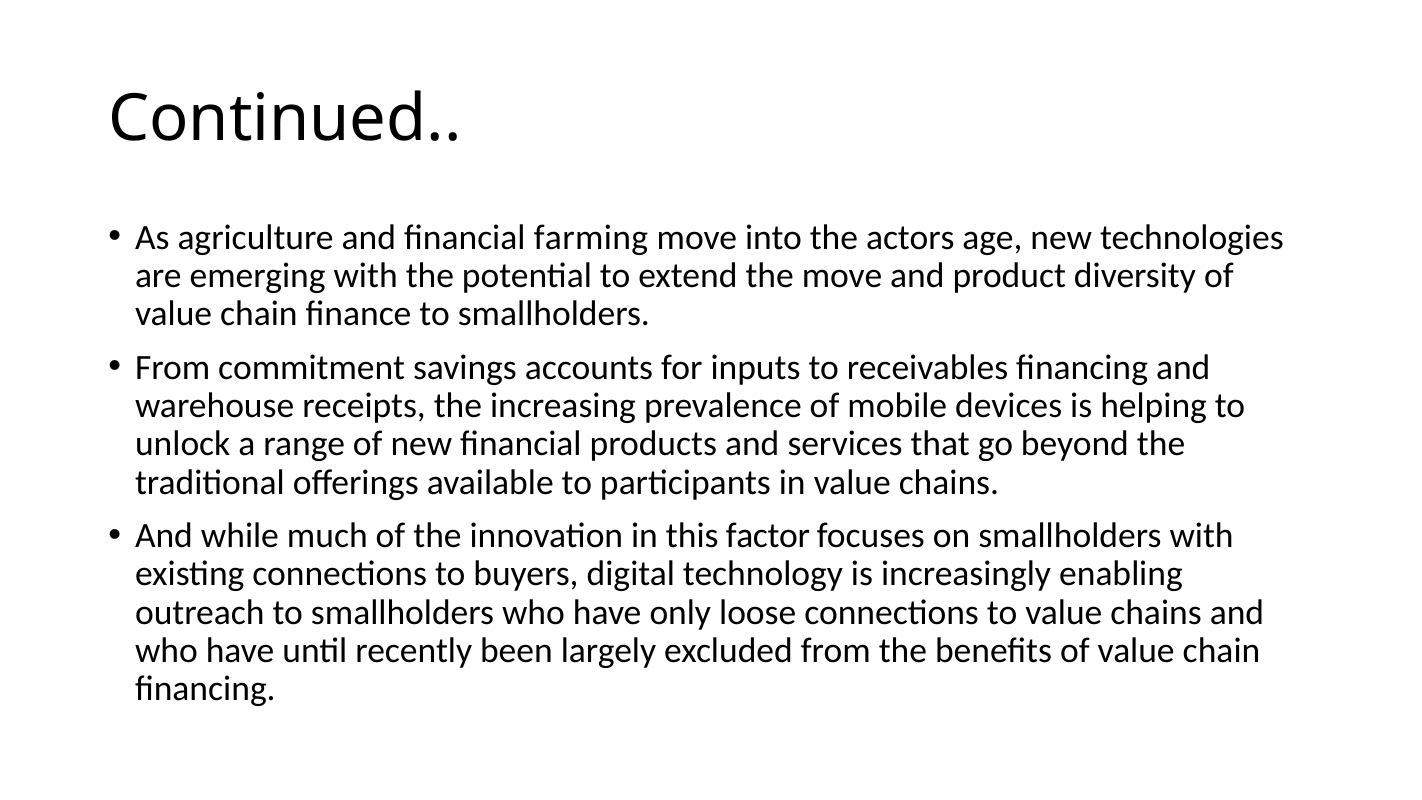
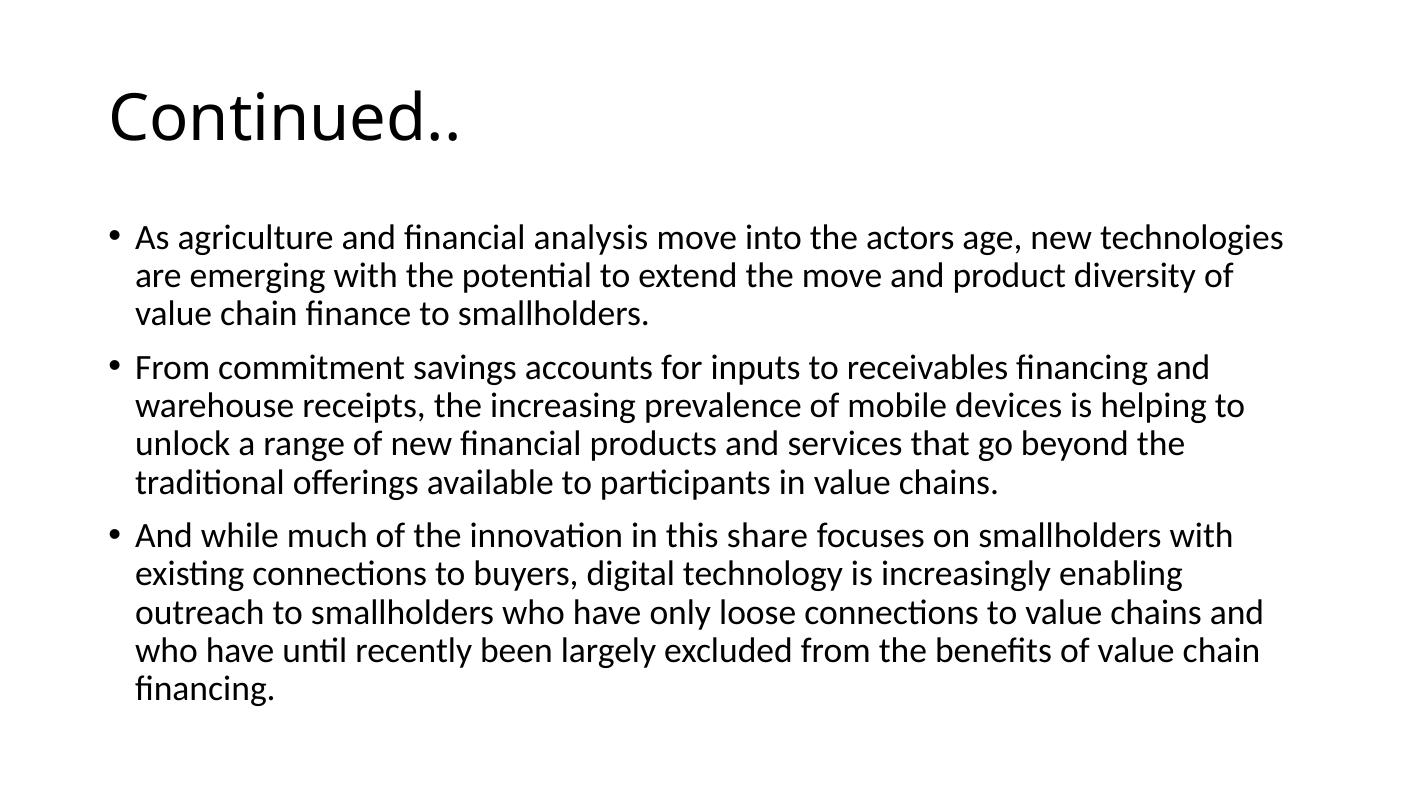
farming: farming -> analysis (591, 237)
factor: factor -> share (768, 536)
